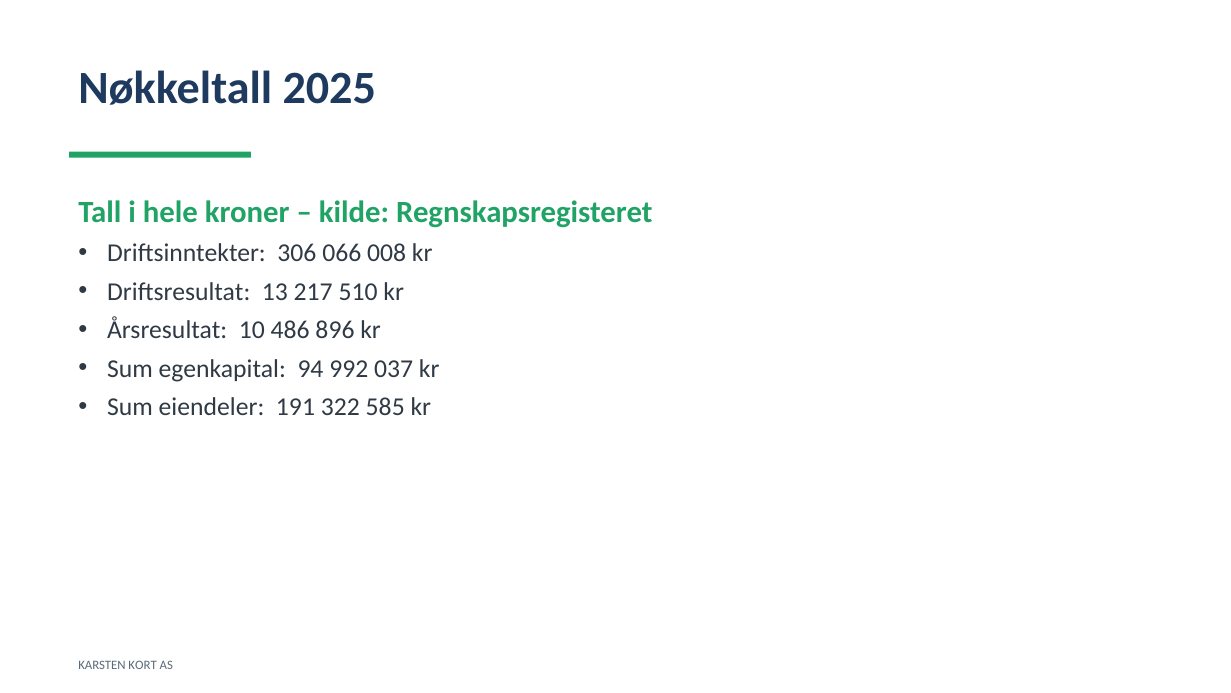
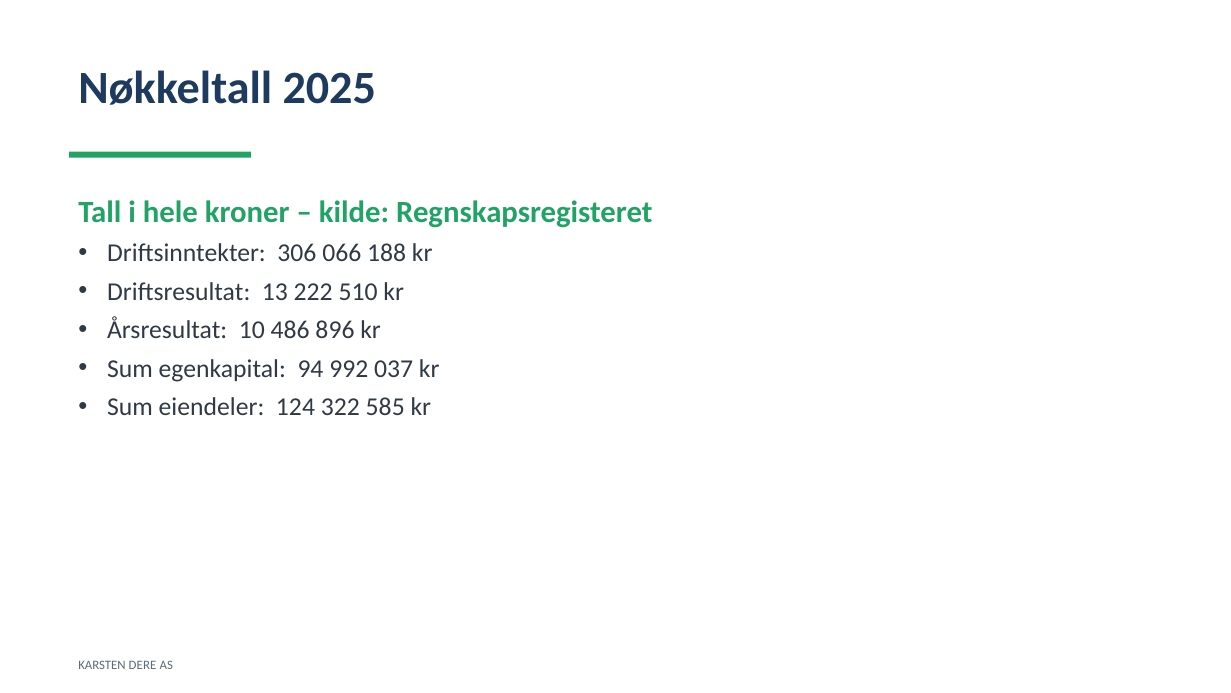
008: 008 -> 188 (387, 253)
217: 217 -> 222 (313, 292)
191: 191 -> 124 (295, 407)
KORT: KORT -> DERE (143, 664)
